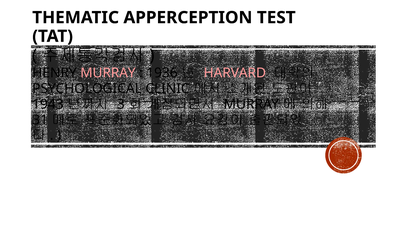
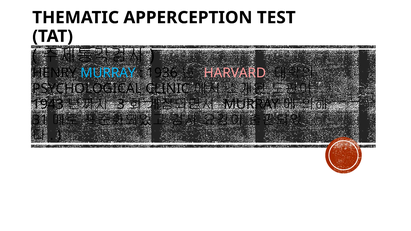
MURRAY colour: pink -> light blue (108, 73)
